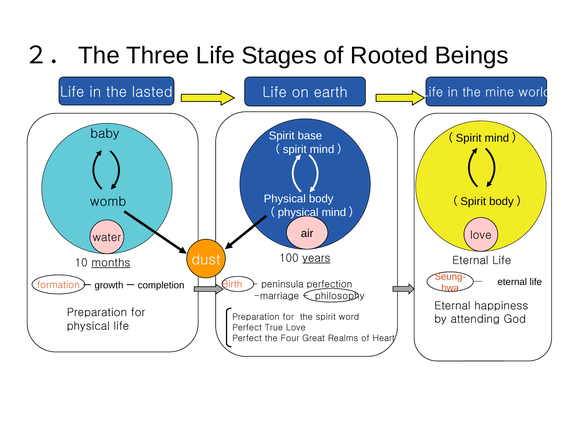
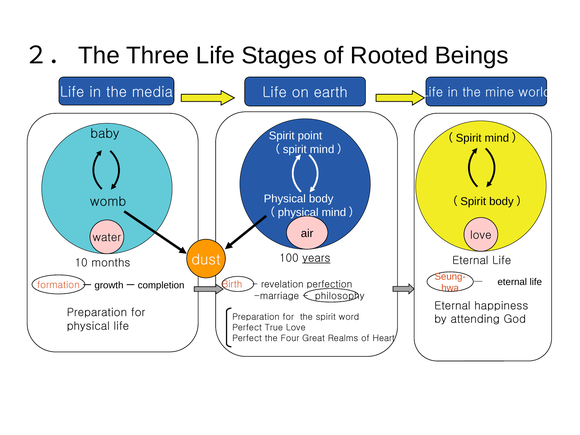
lasted: lasted -> media (152, 92)
base: base -> point (310, 136)
months underline: present -> none (111, 263)
peninsula: peninsula -> revelation (282, 284)
